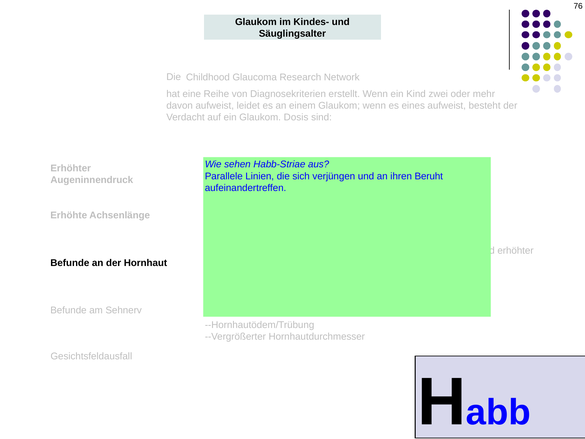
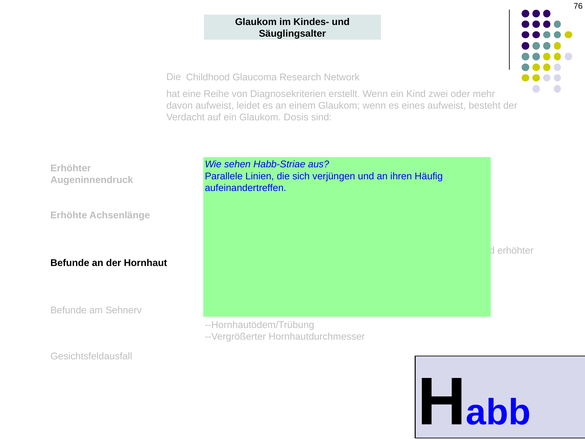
Beruht: Beruht -> Häufig (429, 176)
